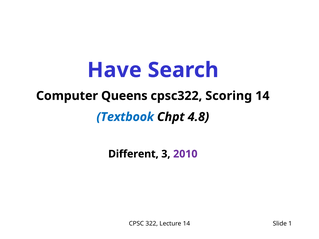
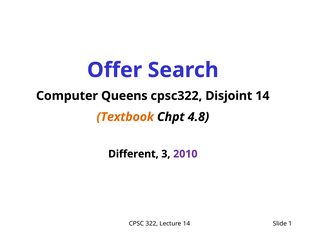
Have: Have -> Offer (115, 70)
Scoring: Scoring -> Disjoint (229, 96)
Textbook colour: blue -> orange (125, 117)
